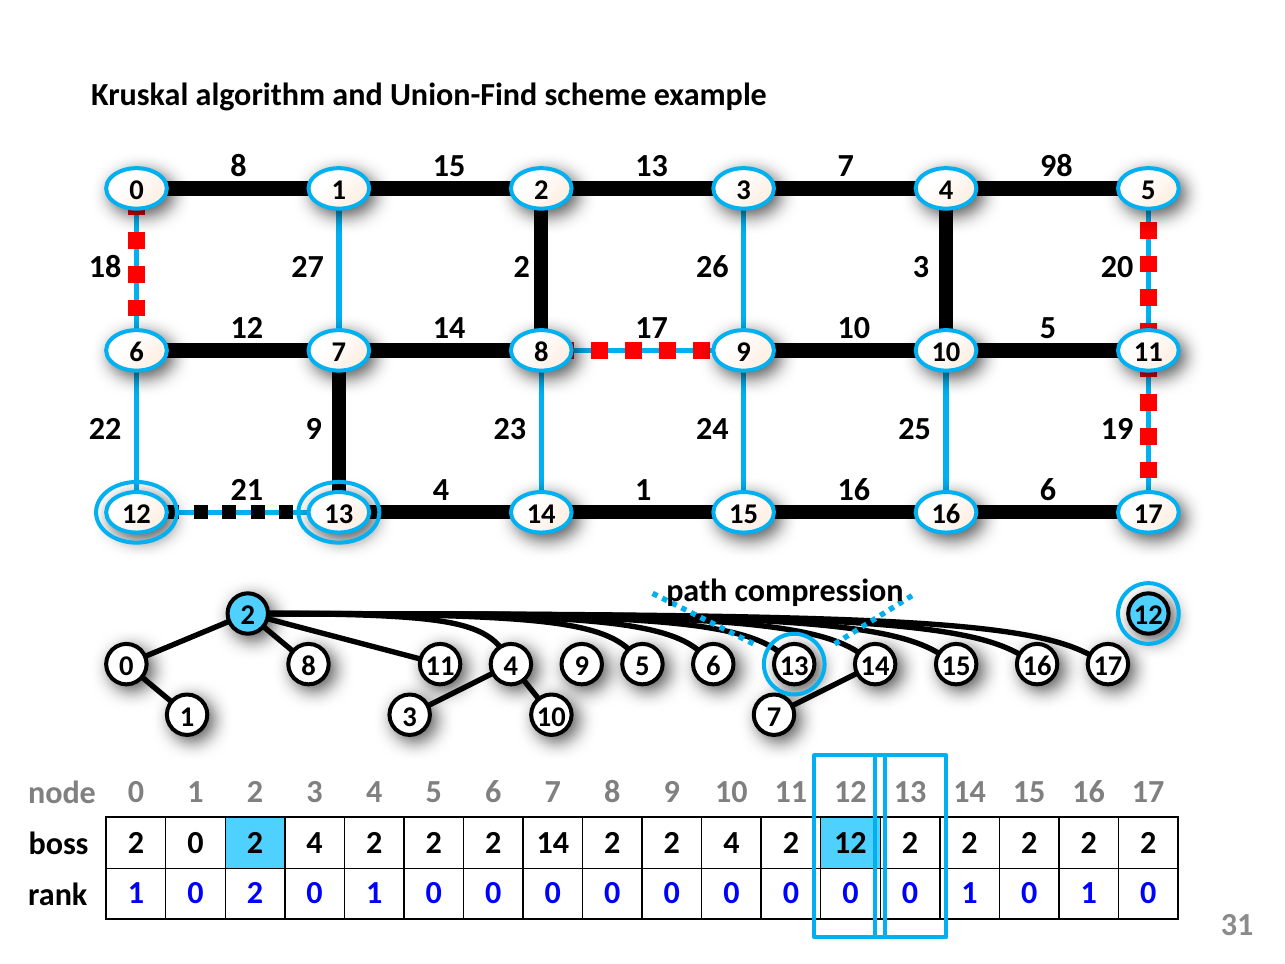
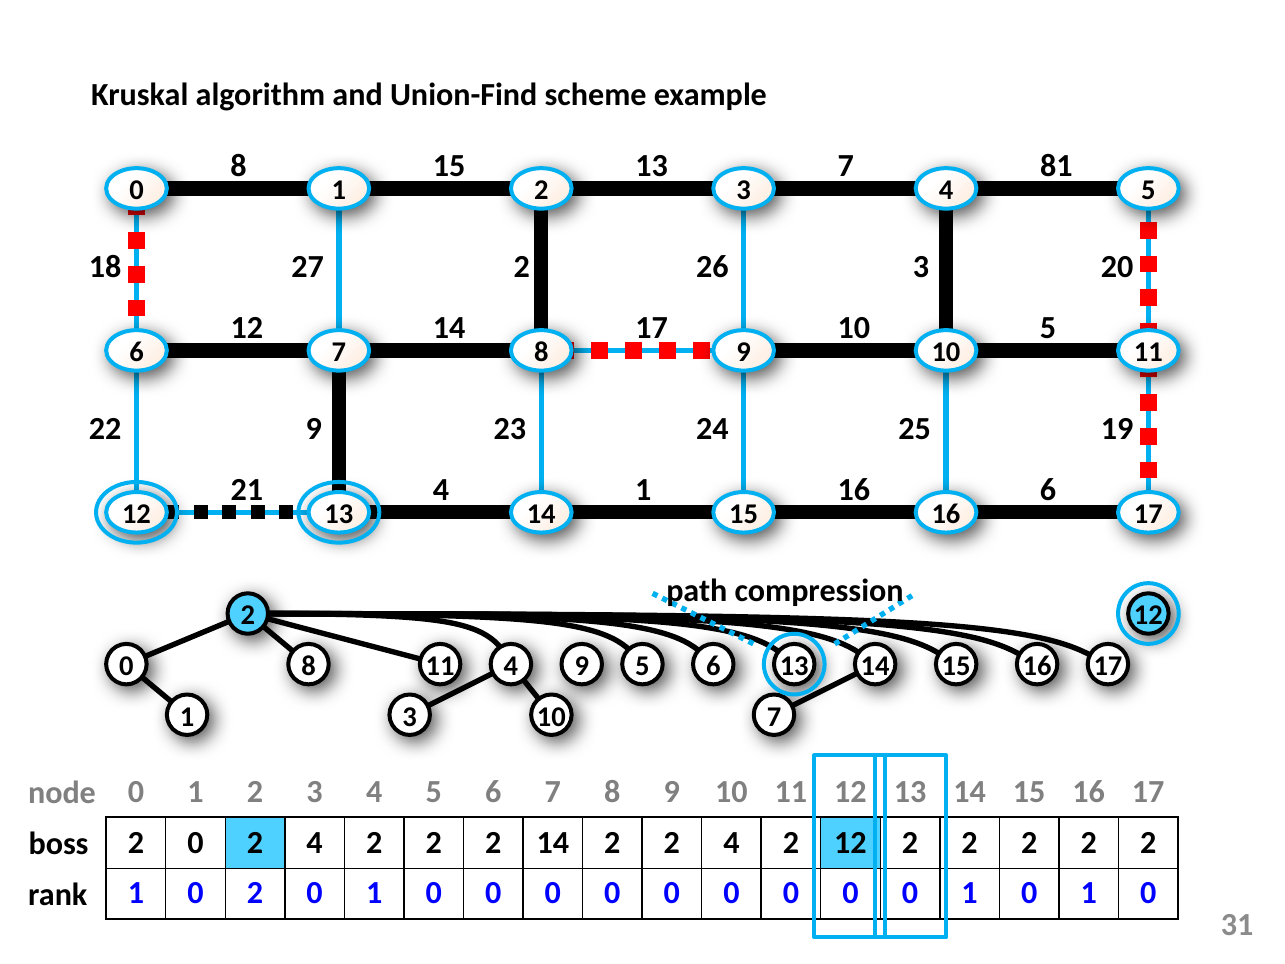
98: 98 -> 81 (1056, 166)
